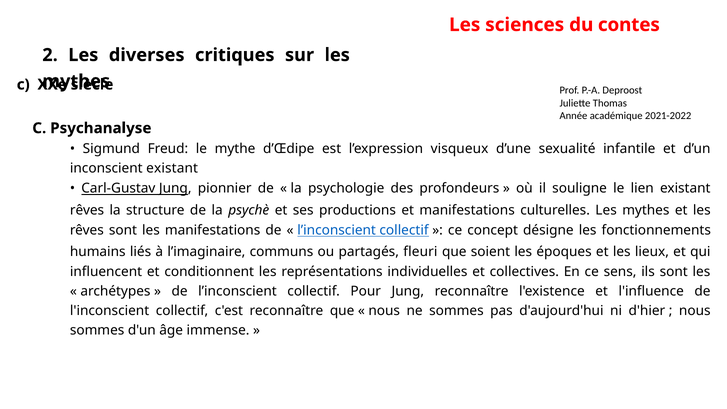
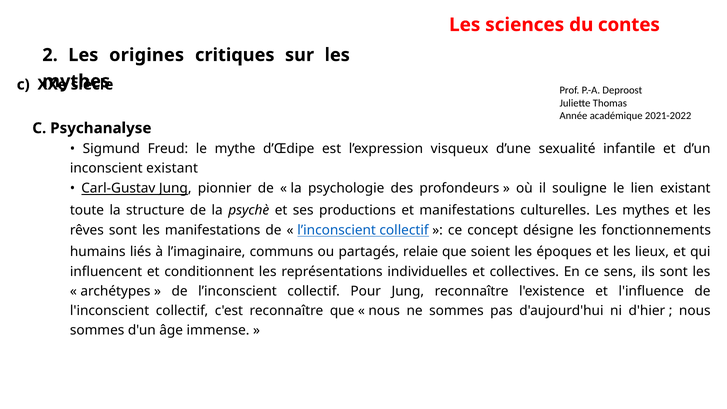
diverses: diverses -> origines (147, 55)
rêves: rêves -> toute (87, 210)
fleuri: fleuri -> relaie (421, 252)
